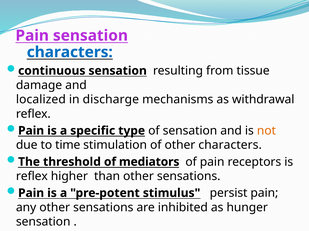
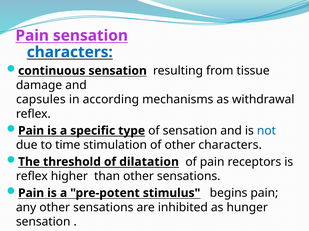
localized: localized -> capsules (41, 100)
discharge: discharge -> according (111, 100)
not colour: orange -> blue (266, 131)
mediators: mediators -> dilatation (149, 162)
persist: persist -> begins (229, 194)
